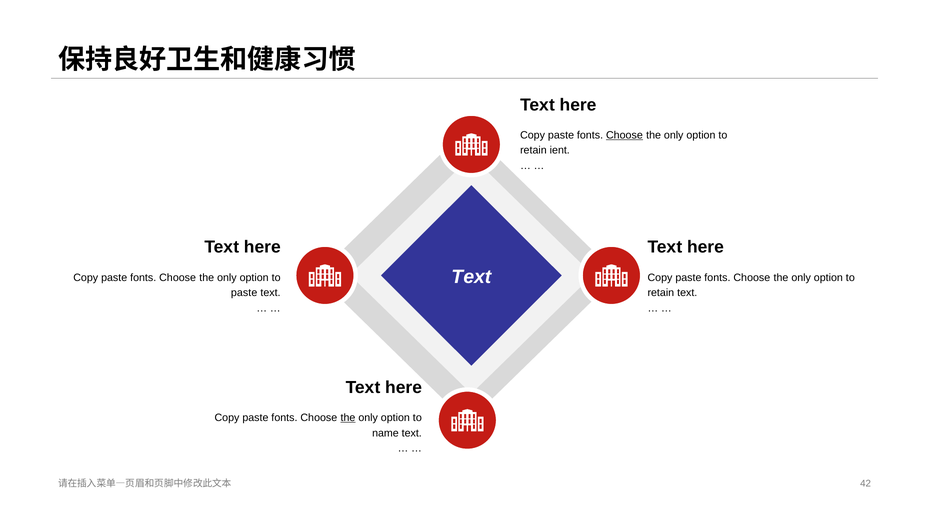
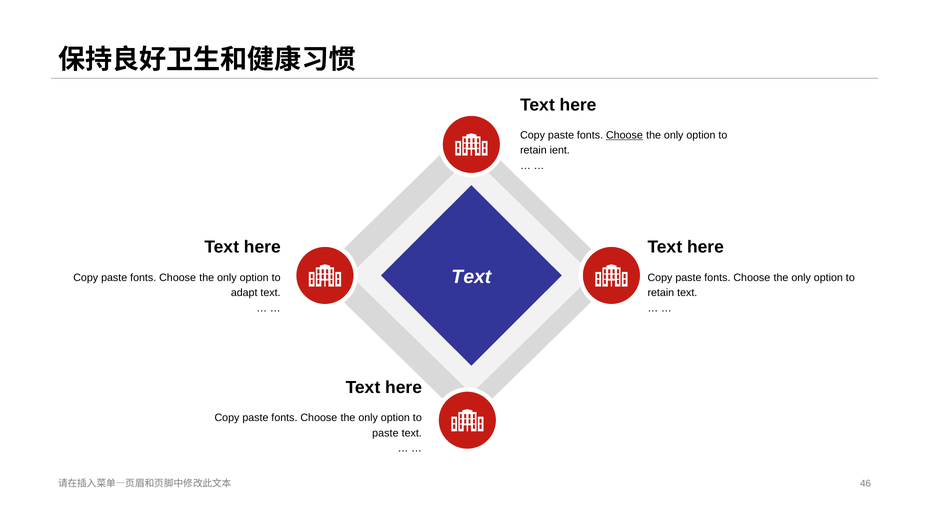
paste: paste -> adapt (244, 293)
the underline: present -> none (348, 418)
name: name -> paste (385, 434)
42: 42 -> 46 (866, 484)
